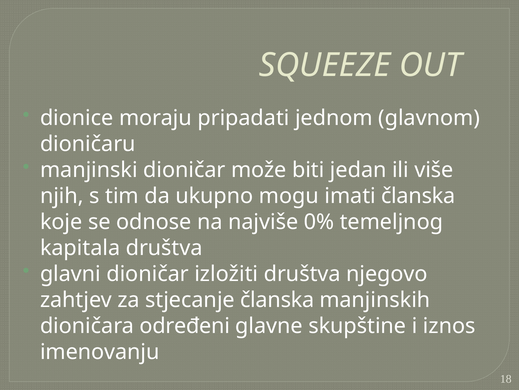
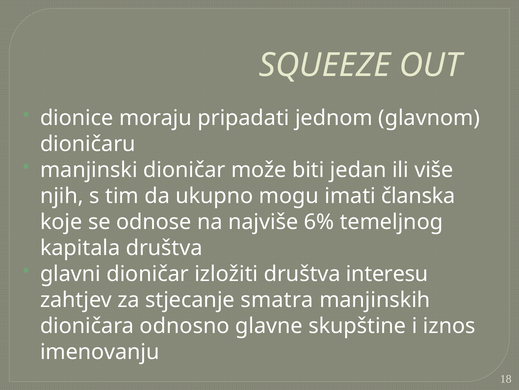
0%: 0% -> 6% (319, 221)
njegovo: njegovo -> interesu (387, 273)
stjecanje članska: članska -> smatra (277, 299)
određeni: određeni -> odnosno (185, 325)
